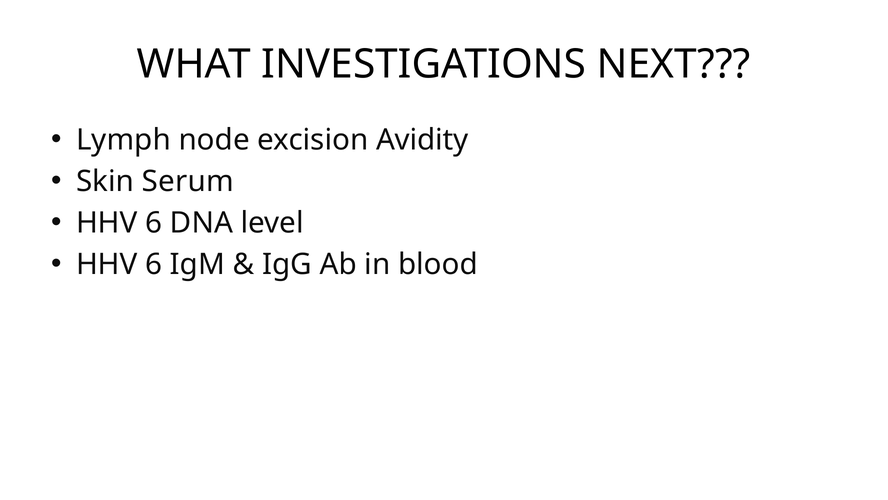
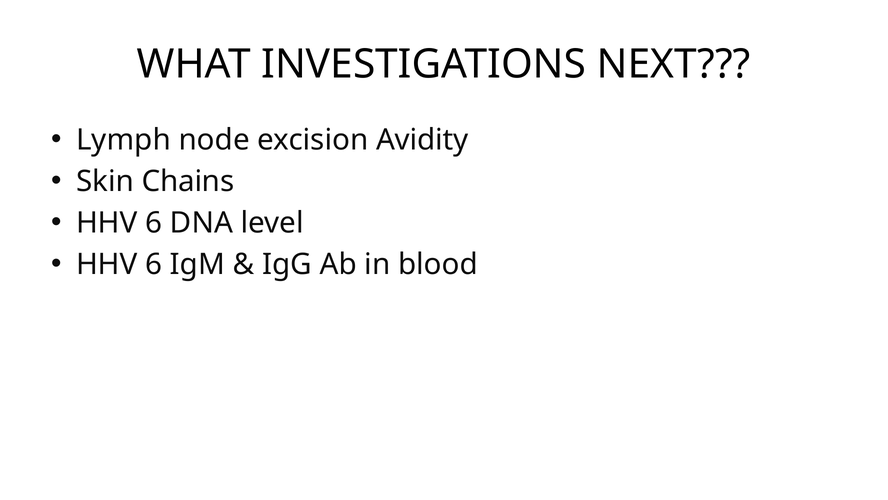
Serum: Serum -> Chains (188, 181)
